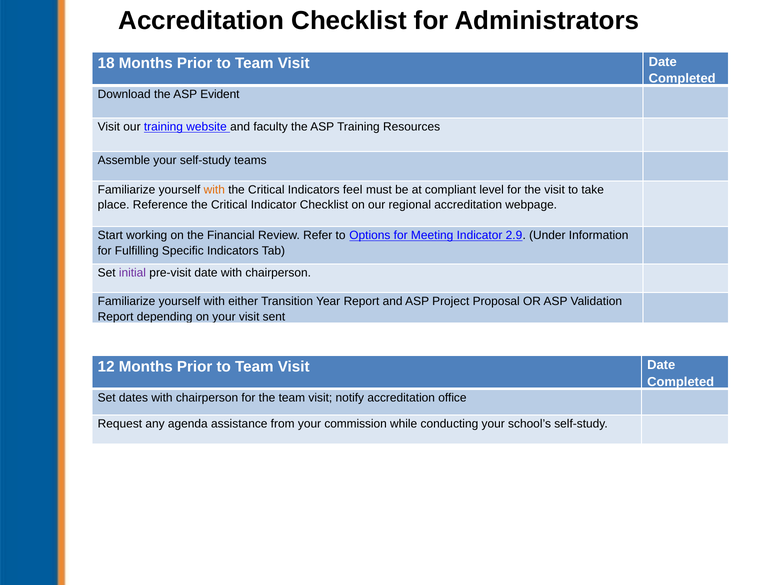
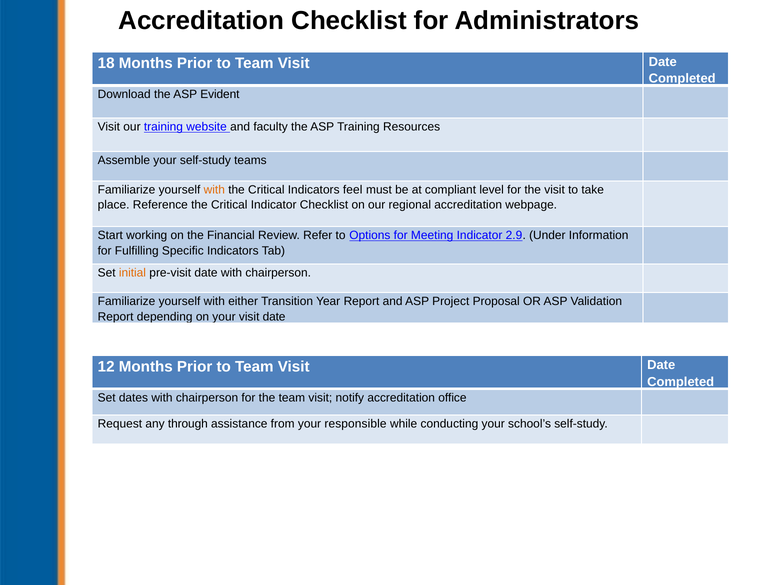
initial colour: purple -> orange (132, 272)
your visit sent: sent -> date (274, 316)
agenda: agenda -> through (188, 423)
commission: commission -> responsible (355, 423)
